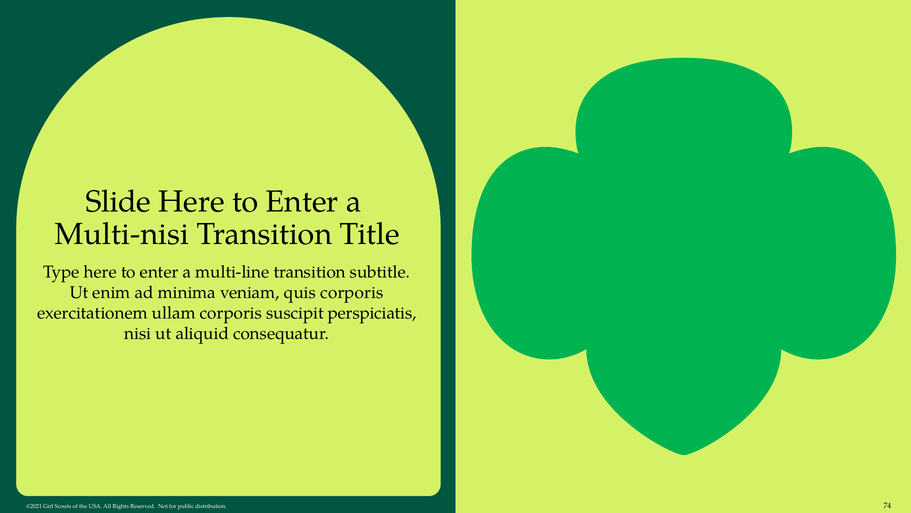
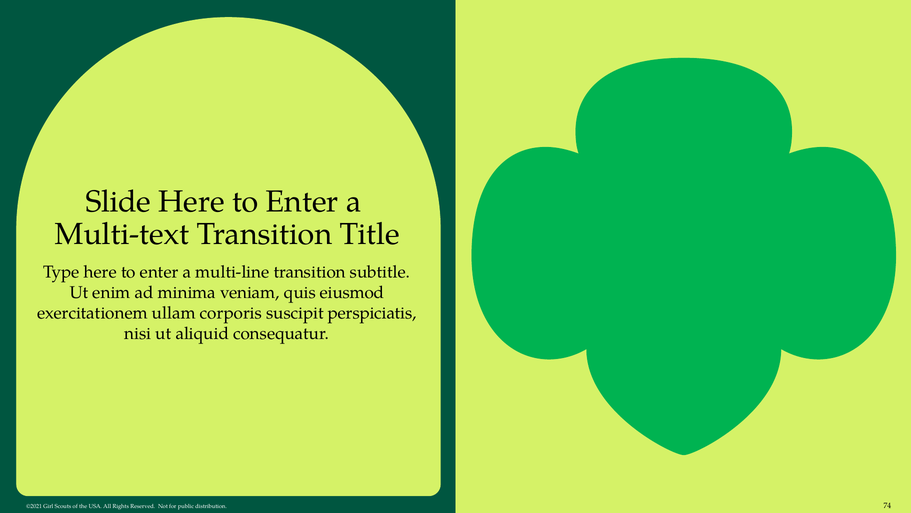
Multi-nisi: Multi-nisi -> Multi-text (122, 234)
quis corporis: corporis -> eiusmod (352, 292)
